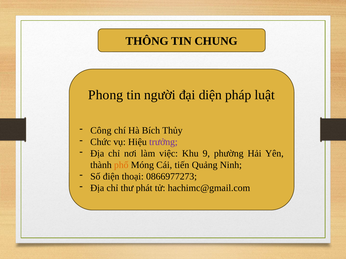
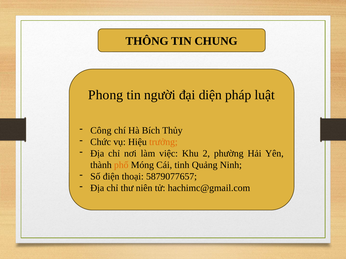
trưởng colour: purple -> orange (163, 142)
9: 9 -> 2 (206, 154)
tiến: tiến -> tinh (182, 165)
0866977273: 0866977273 -> 5879077657 (172, 177)
phát: phát -> niên (144, 188)
